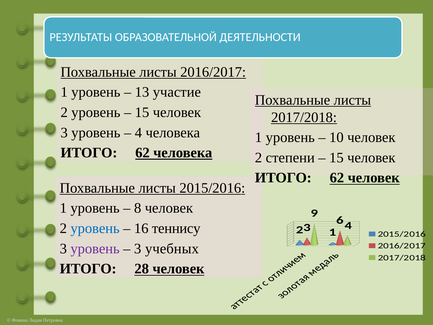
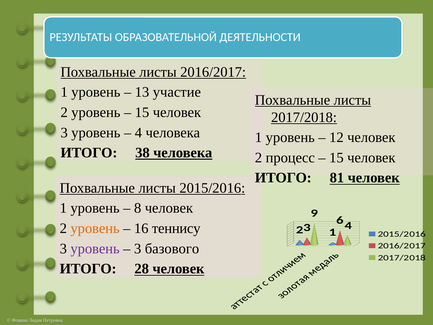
10: 10 -> 12 (336, 137)
62: 62 -> 38 (142, 153)
степени: степени -> процесс (290, 158)
62: 62 -> 81 (337, 178)
уровень colour: blue -> orange (95, 228)
учебных: учебных -> базового (172, 248)
